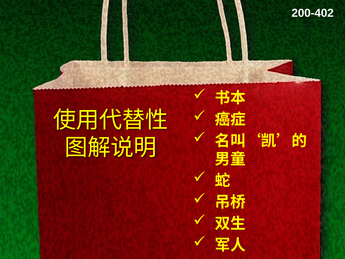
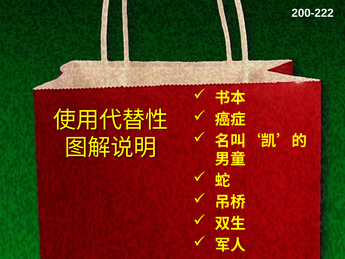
200-402: 200-402 -> 200-222 (313, 13)
